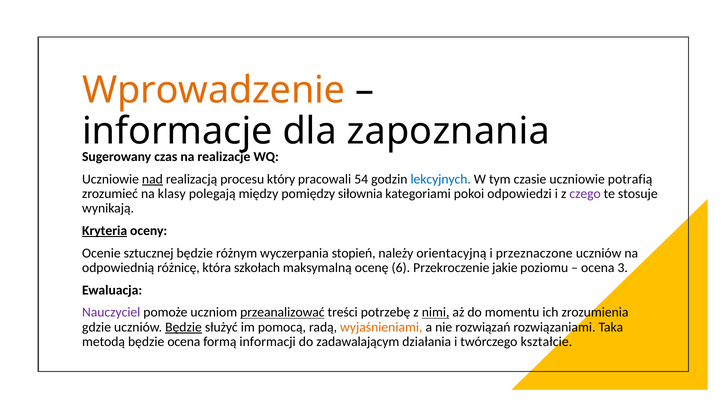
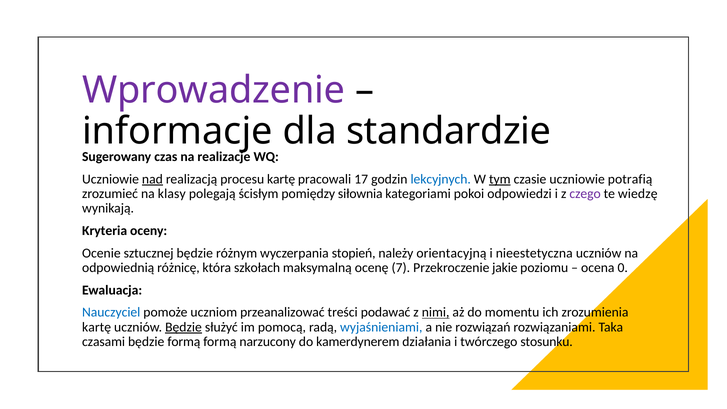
Wprowadzenie colour: orange -> purple (214, 90)
zapoznania: zapoznania -> standardzie (449, 131)
procesu który: który -> kartę (281, 179)
54: 54 -> 17 (361, 179)
tym underline: none -> present (500, 179)
między: między -> ścisłym (259, 194)
stosuje: stosuje -> wiedzę (638, 194)
Kryteria underline: present -> none (105, 231)
przeznaczone: przeznaczone -> nieestetyczna (534, 253)
6: 6 -> 7 (401, 268)
3: 3 -> 0 (623, 268)
Nauczyciel colour: purple -> blue (111, 312)
przeanalizować underline: present -> none (282, 312)
potrzebę: potrzebę -> podawać (386, 312)
gdzie: gdzie -> kartę (97, 327)
wyjaśnieniami colour: orange -> blue (381, 327)
metodą: metodą -> czasami (104, 342)
będzie ocena: ocena -> formą (184, 342)
informacji: informacji -> narzucony (268, 342)
zadawalającym: zadawalającym -> kamerdynerem (358, 342)
kształcie: kształcie -> stosunku (547, 342)
